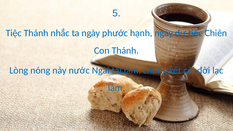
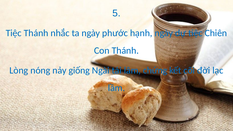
nước: nước -> giống (79, 70)
